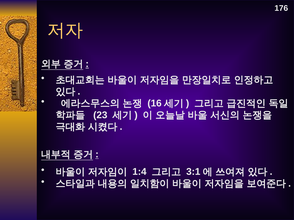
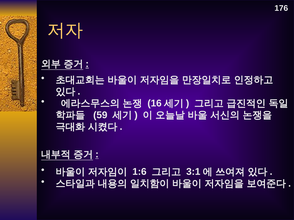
23: 23 -> 59 (100, 115)
1:4: 1:4 -> 1:6 (139, 172)
